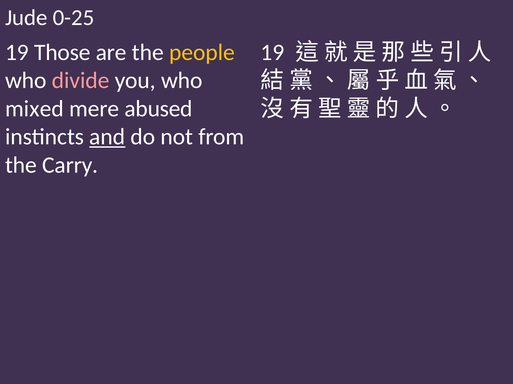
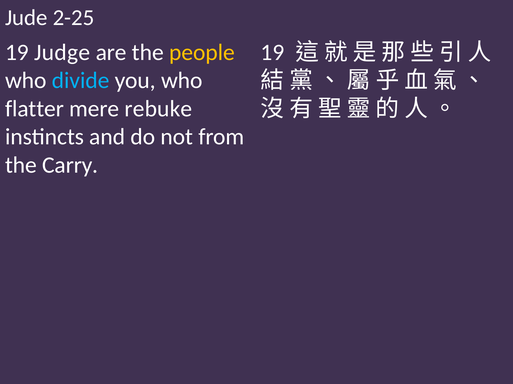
0-25: 0-25 -> 2-25 (74, 18)
Those: Those -> Judge (62, 52)
divide colour: pink -> light blue (81, 81)
mixed: mixed -> flatter (35, 109)
abused: abused -> rebuke (158, 109)
and underline: present -> none (107, 137)
